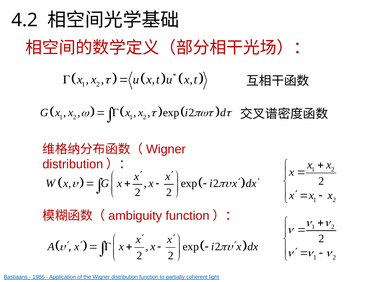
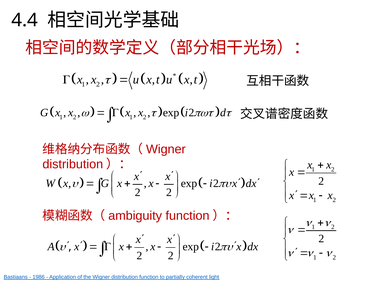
4.2: 4.2 -> 4.4 (25, 20)
